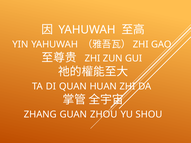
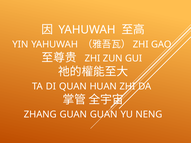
GUAN ZHOU: ZHOU -> GUAN (104, 115)
SHOU: SHOU -> NENG (149, 115)
